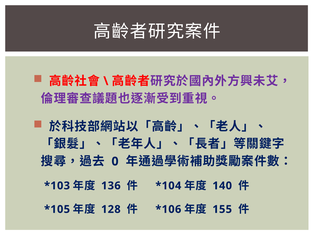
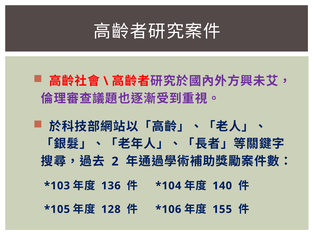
0: 0 -> 2 (115, 161)
